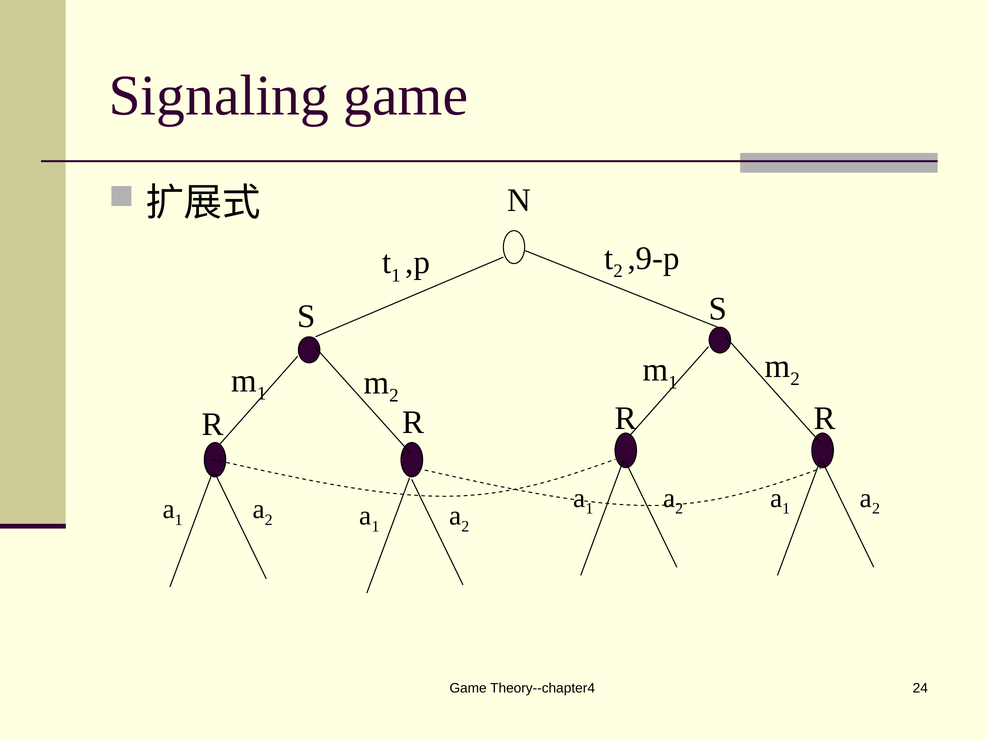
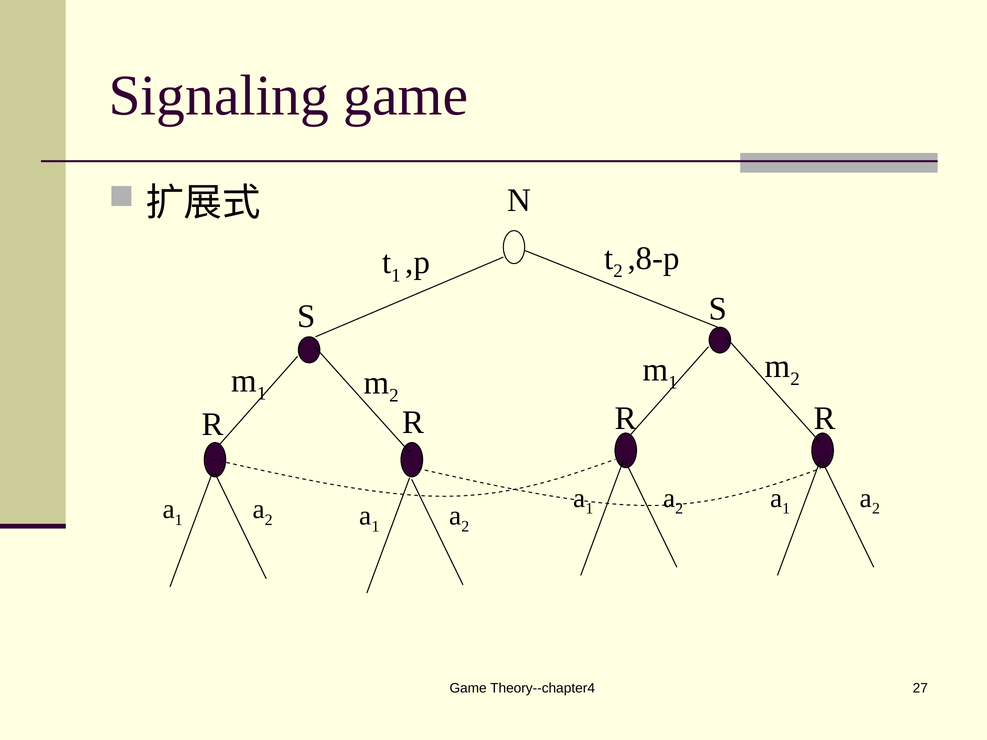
,9-p: ,9-p -> ,8-p (654, 258)
24: 24 -> 27 (920, 689)
